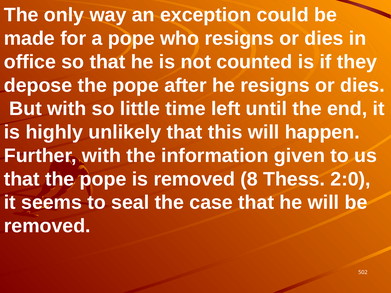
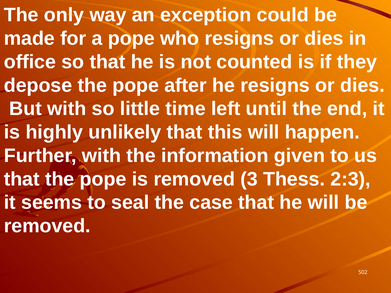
8: 8 -> 3 (249, 179)
2:0: 2:0 -> 2:3 (351, 179)
